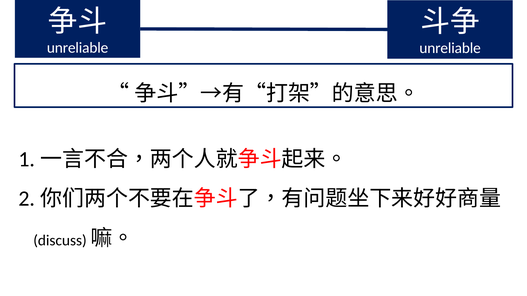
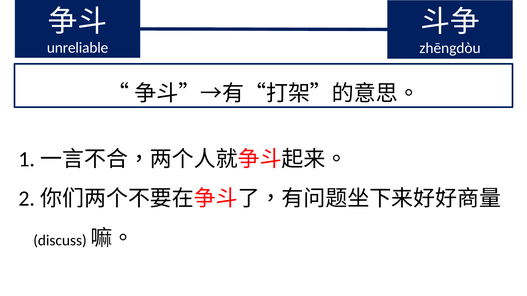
unreliable: unreliable -> zhēngdòu (450, 48)
